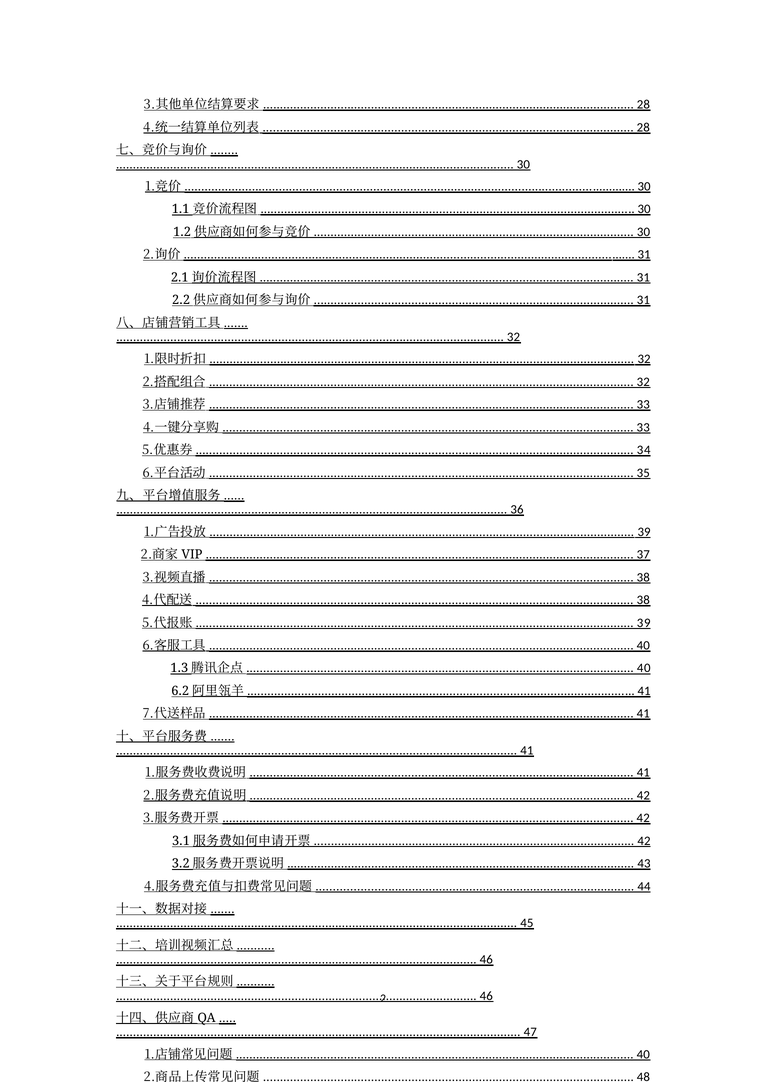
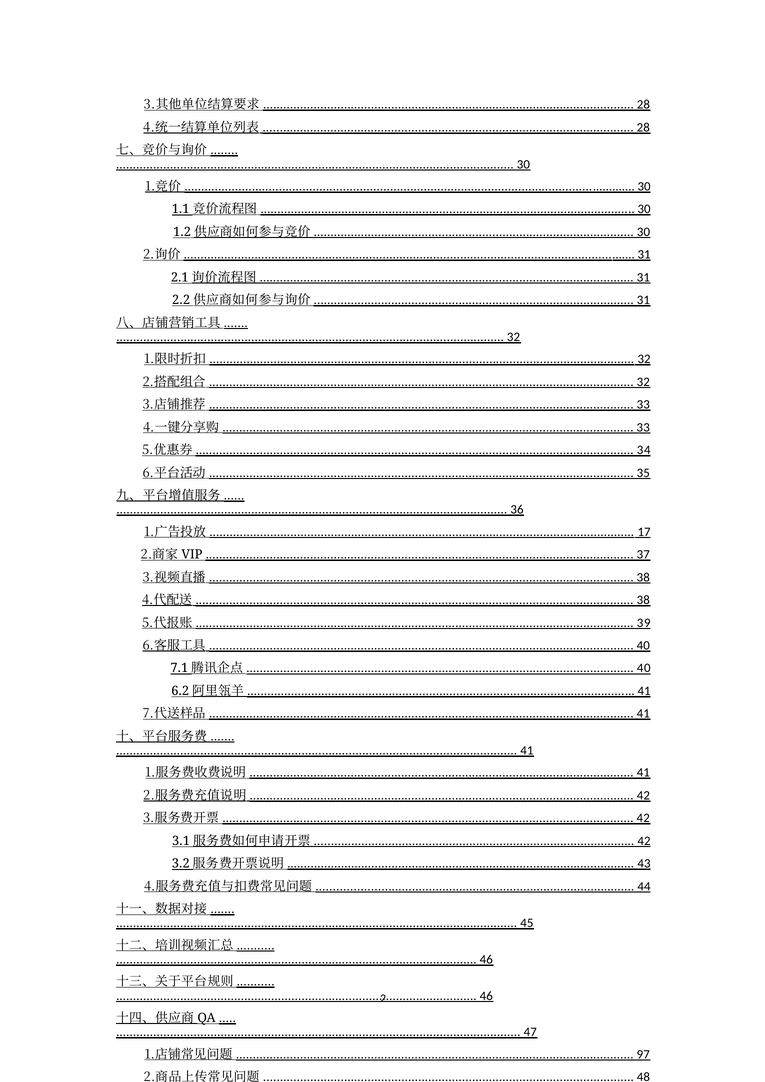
39: 39 -> 17 (644, 532)
1.3: 1.3 -> 7.1 (179, 668)
40: 40 -> 97 (643, 1054)
